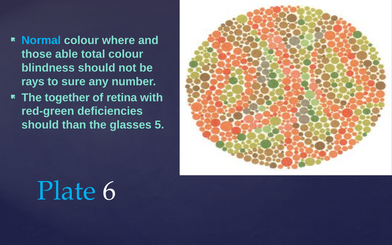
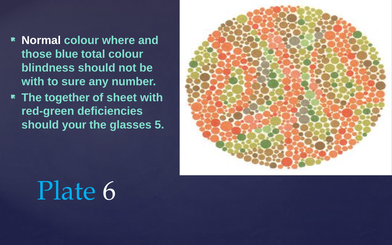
Normal colour: light blue -> white (41, 40)
able: able -> blue (67, 54)
rays: rays -> with (33, 81)
retina: retina -> sheet (122, 97)
than: than -> your (74, 125)
